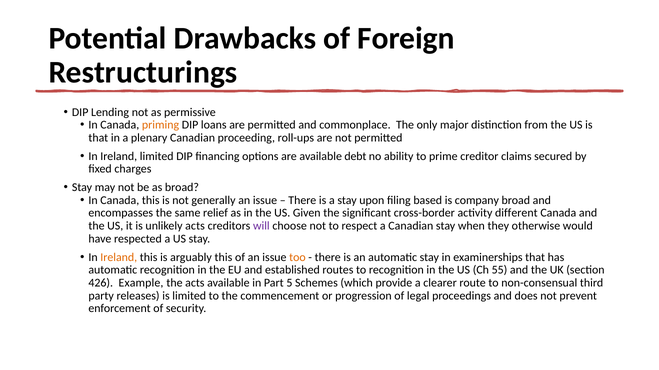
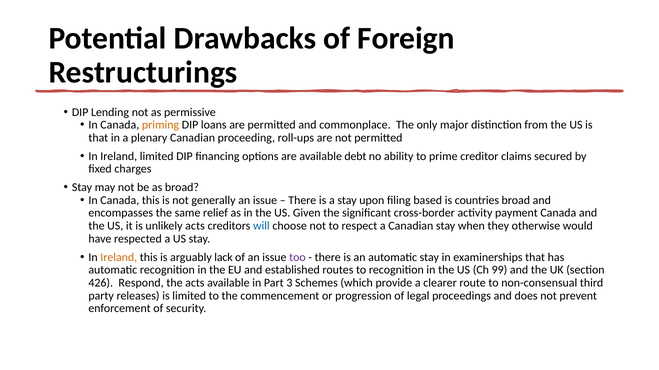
company: company -> countries (477, 201)
different: different -> payment (516, 213)
will colour: purple -> blue (261, 226)
arguably this: this -> lack (224, 258)
too colour: orange -> purple (297, 258)
55: 55 -> 99 (499, 270)
Example: Example -> Respond (141, 283)
5: 5 -> 3 (289, 283)
